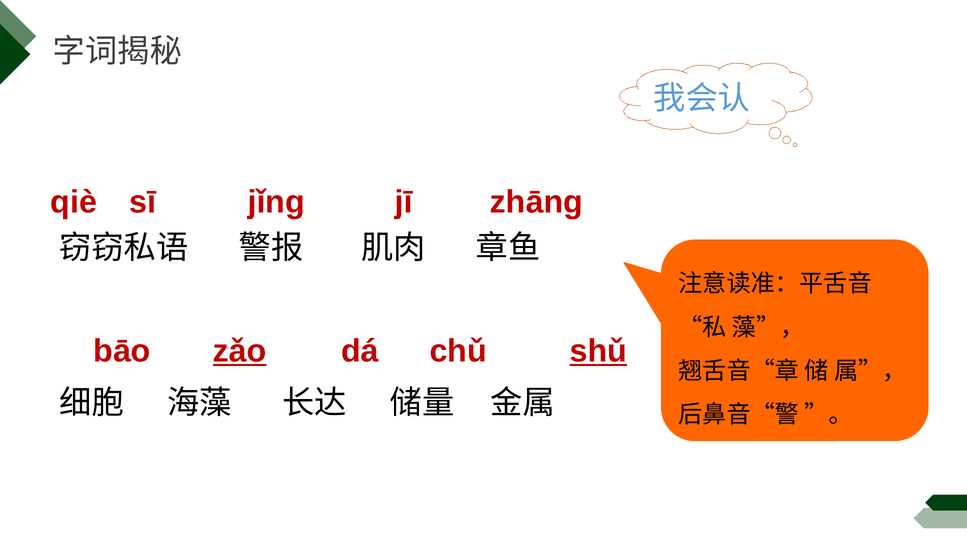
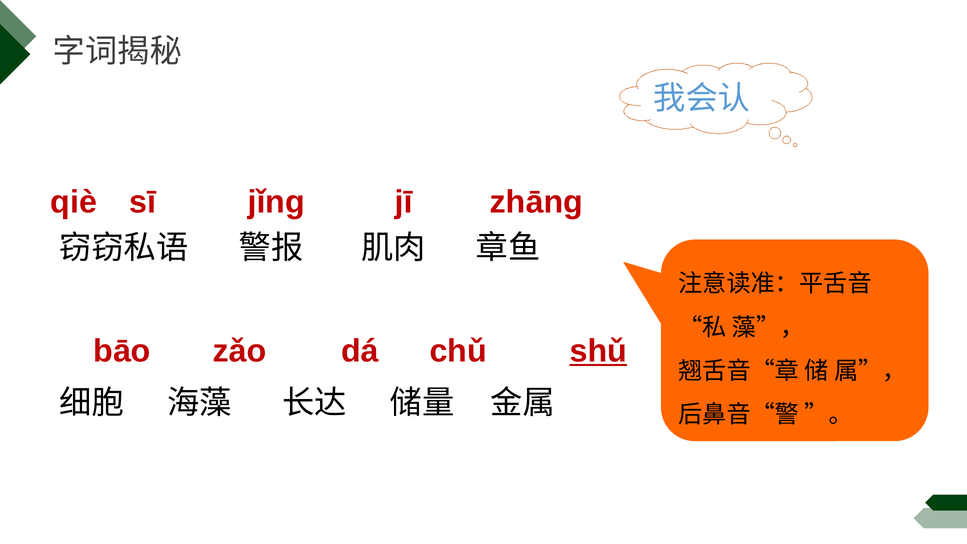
zǎo underline: present -> none (240, 351)
